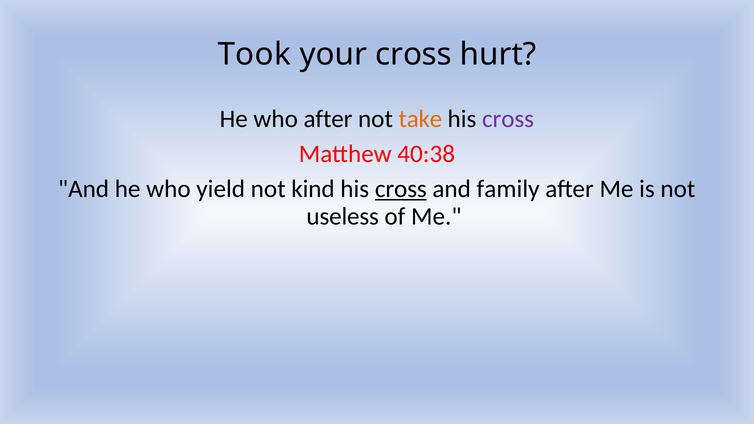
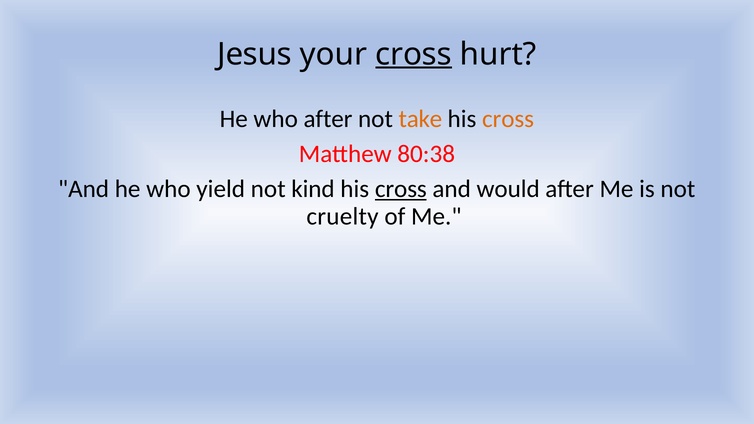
Took: Took -> Jesus (255, 54)
cross underline: none -> present (414, 54)
cross colour: purple -> orange (508, 119)
40:38: 40:38 -> 80:38 (426, 154)
family: family -> would (508, 189)
useless: useless -> cruelty (343, 216)
